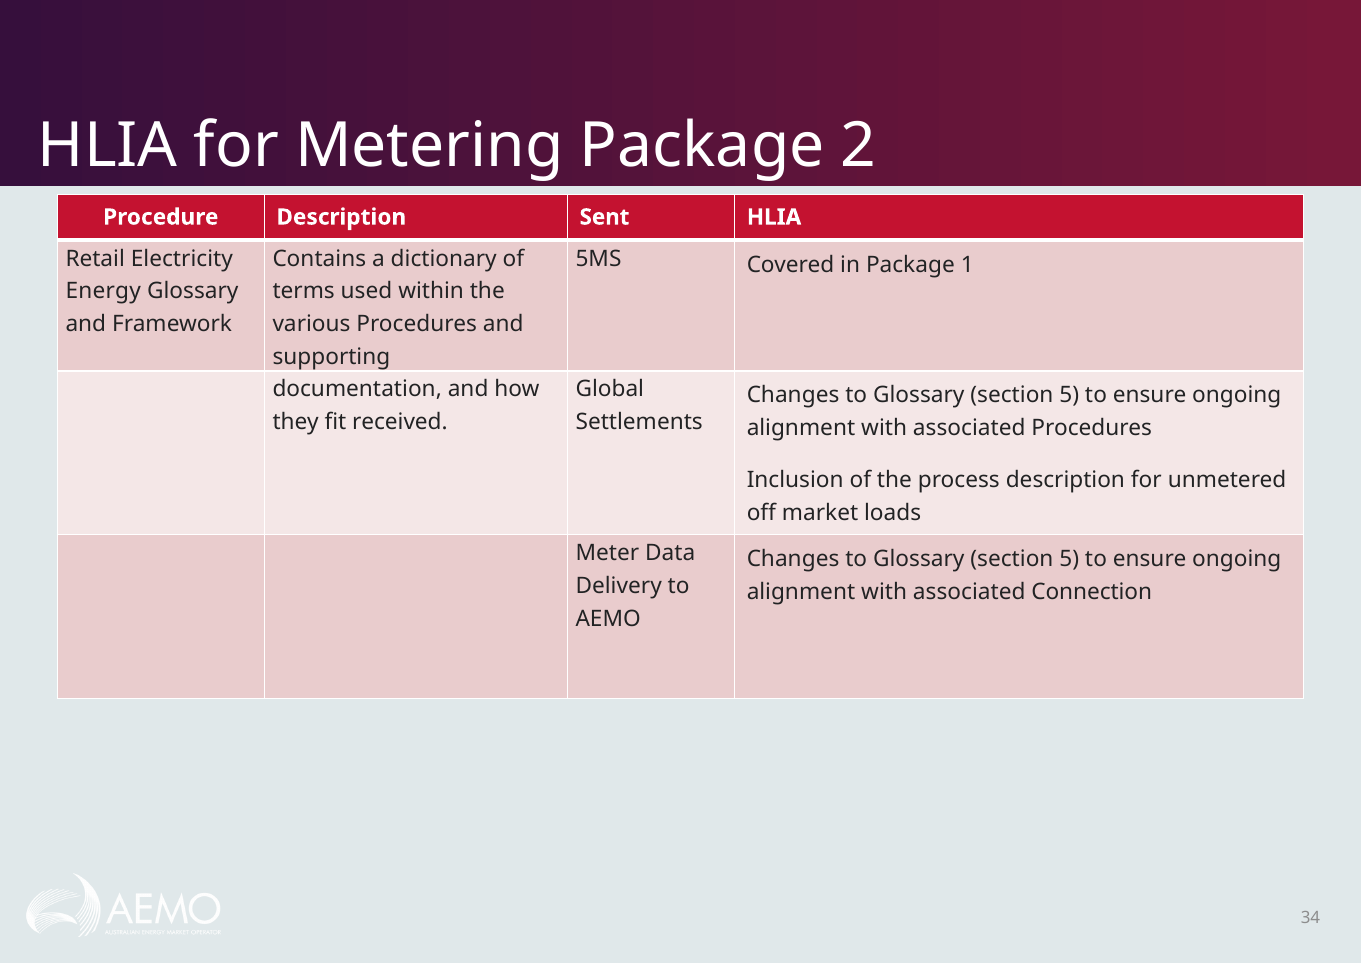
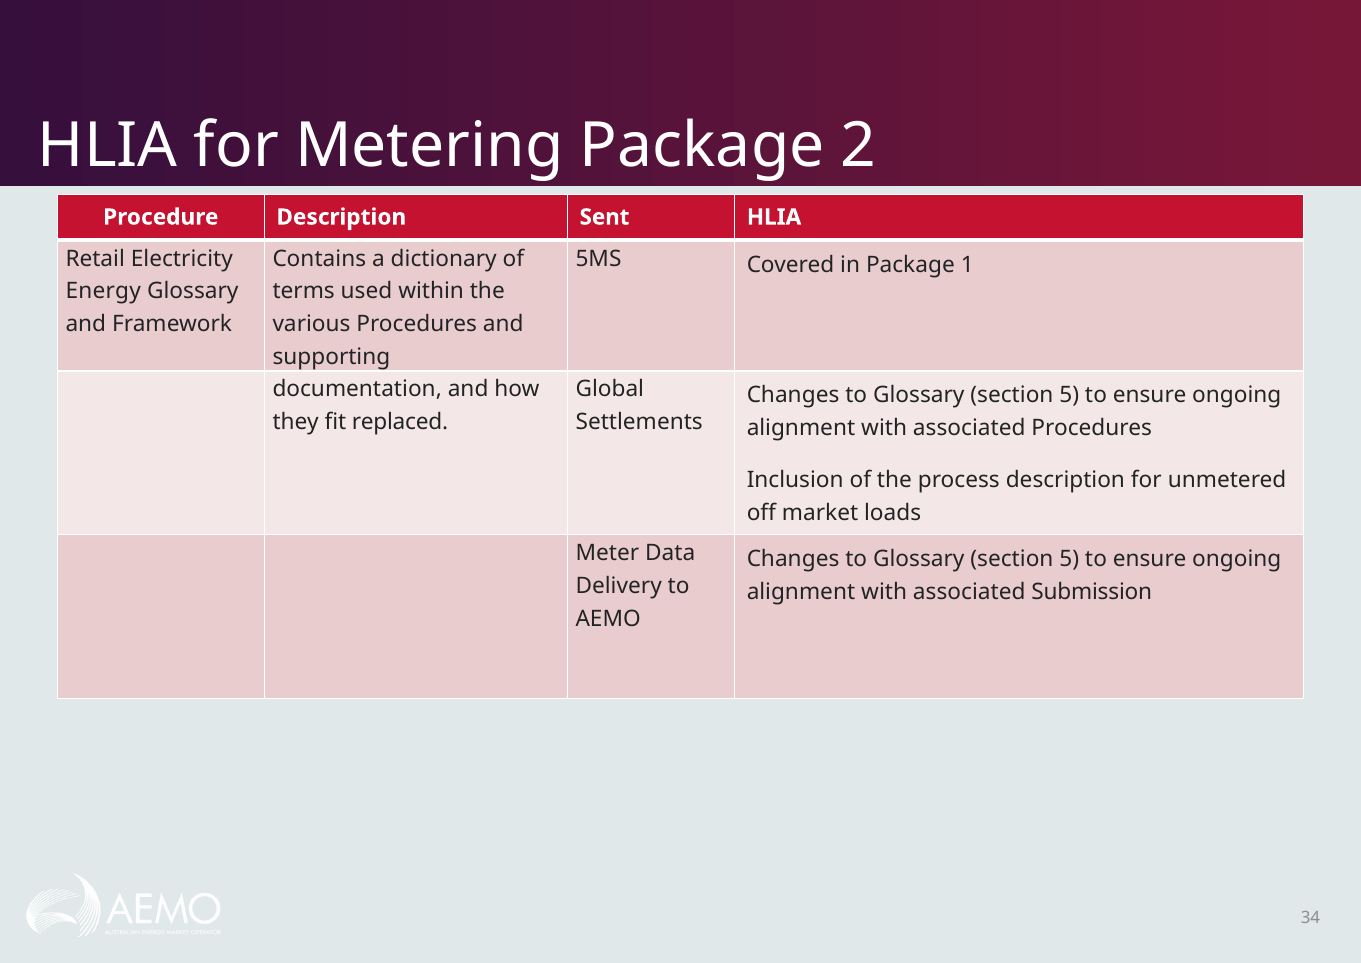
received: received -> replaced (400, 422)
Connection: Connection -> Submission (1092, 592)
